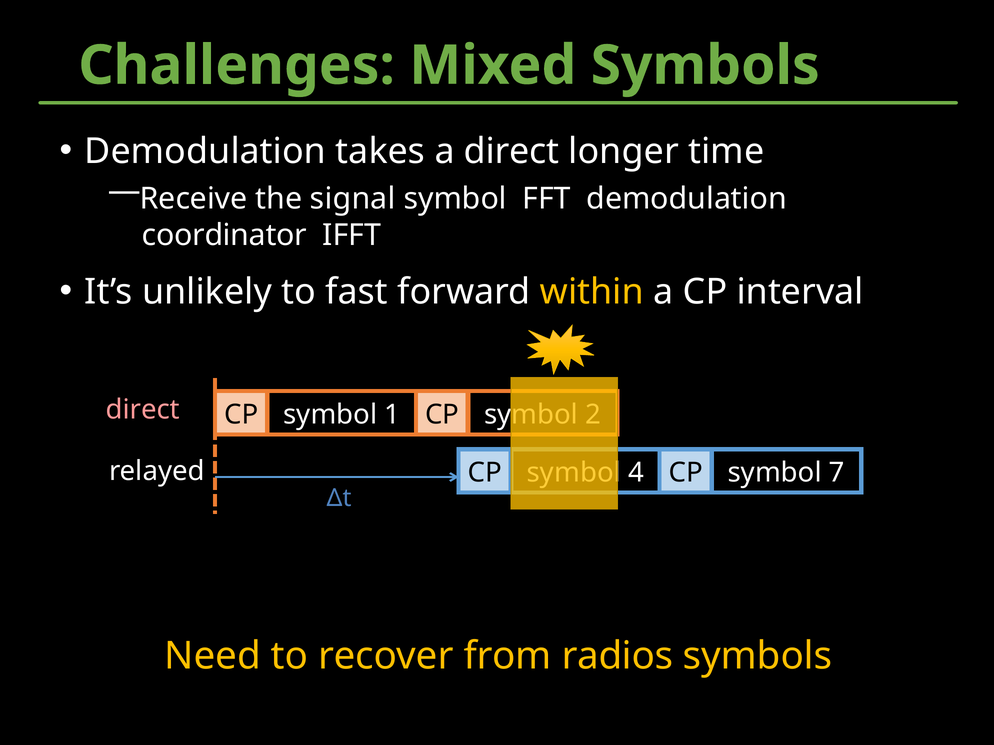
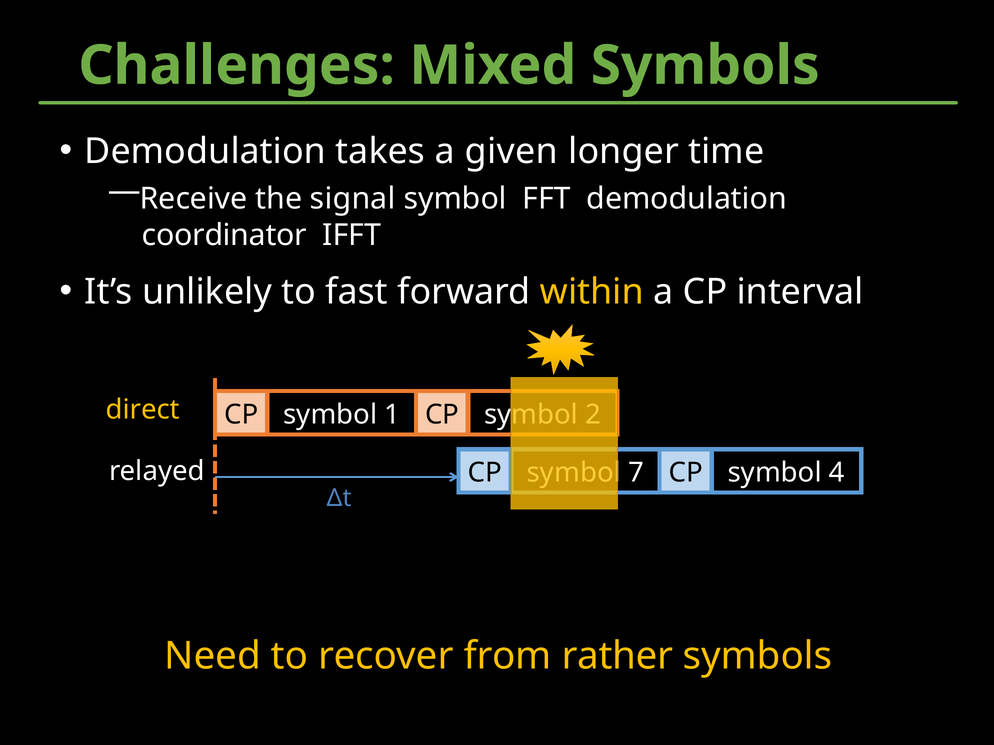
a direct: direct -> given (511, 151)
direct colour: pink -> yellow (143, 410)
4: 4 -> 7 (636, 473)
7: 7 -> 4 (837, 473)
radios: radios -> rather (617, 656)
